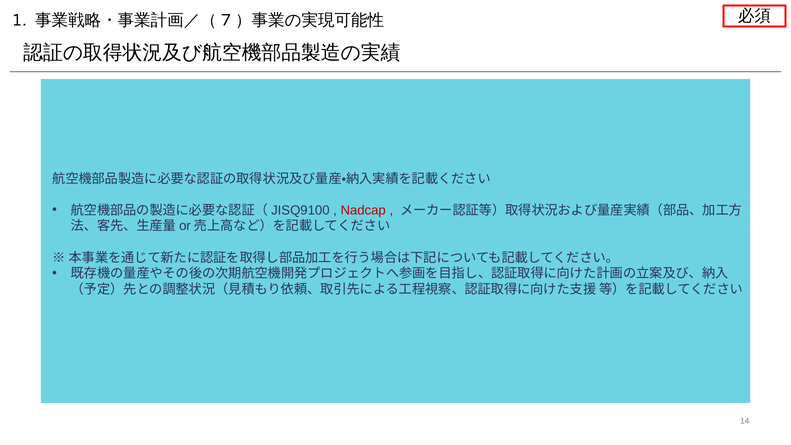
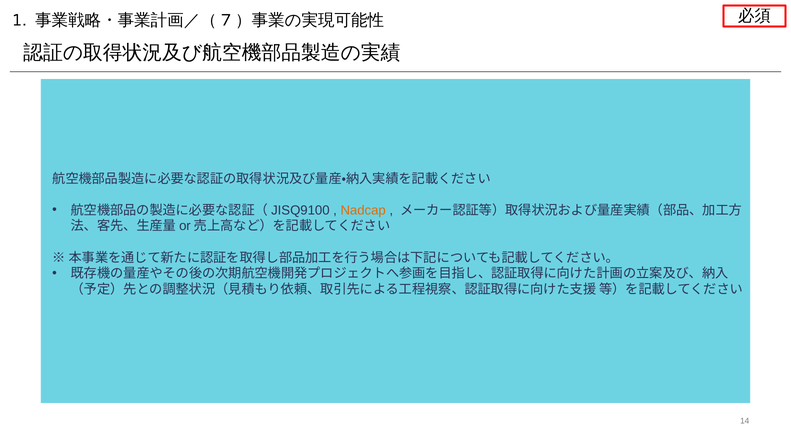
Nadcap colour: red -> orange (363, 210)
